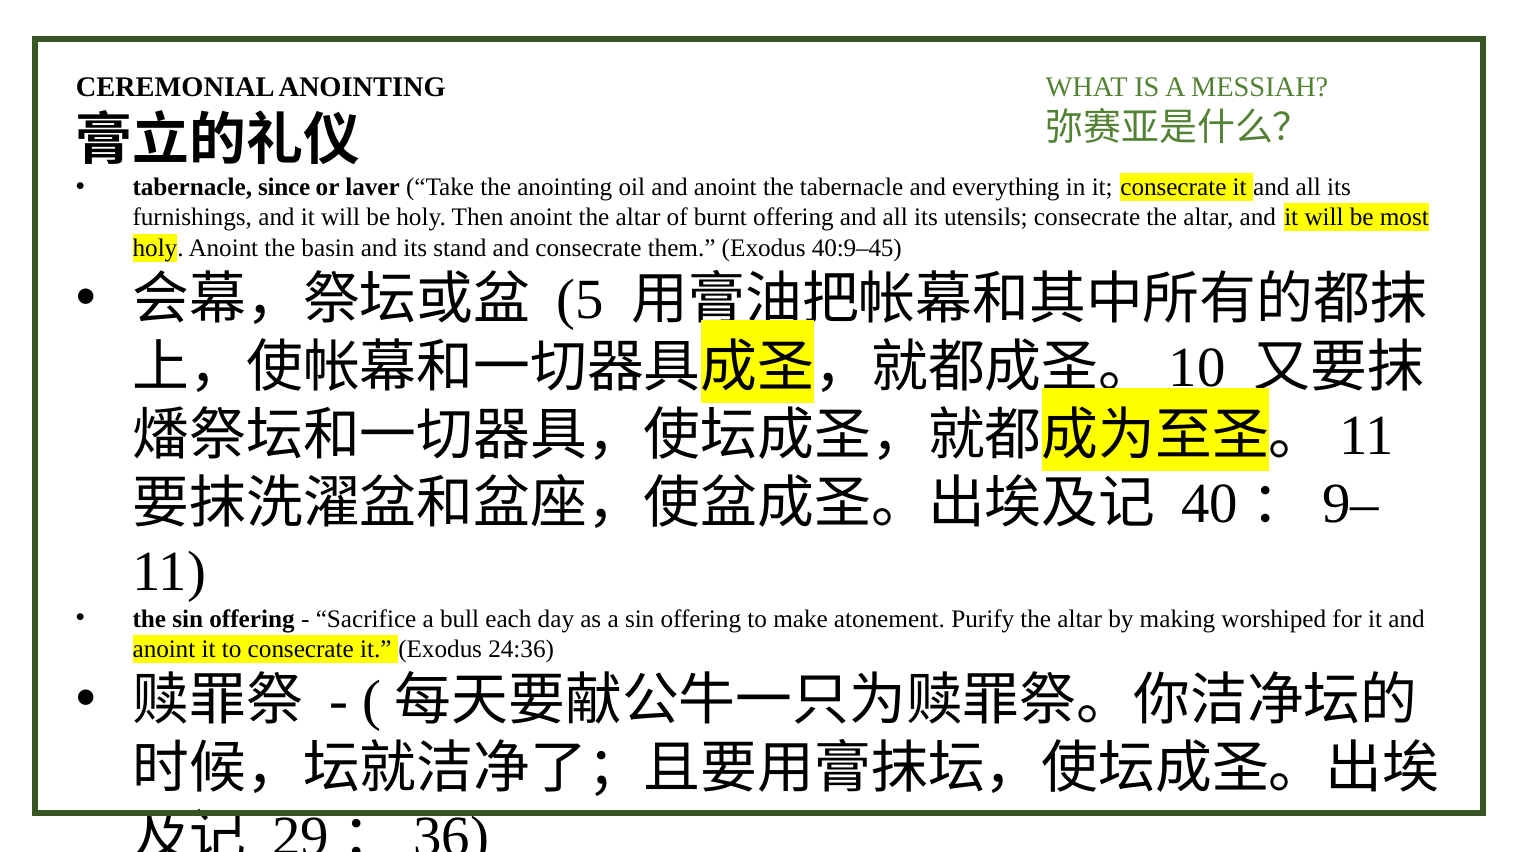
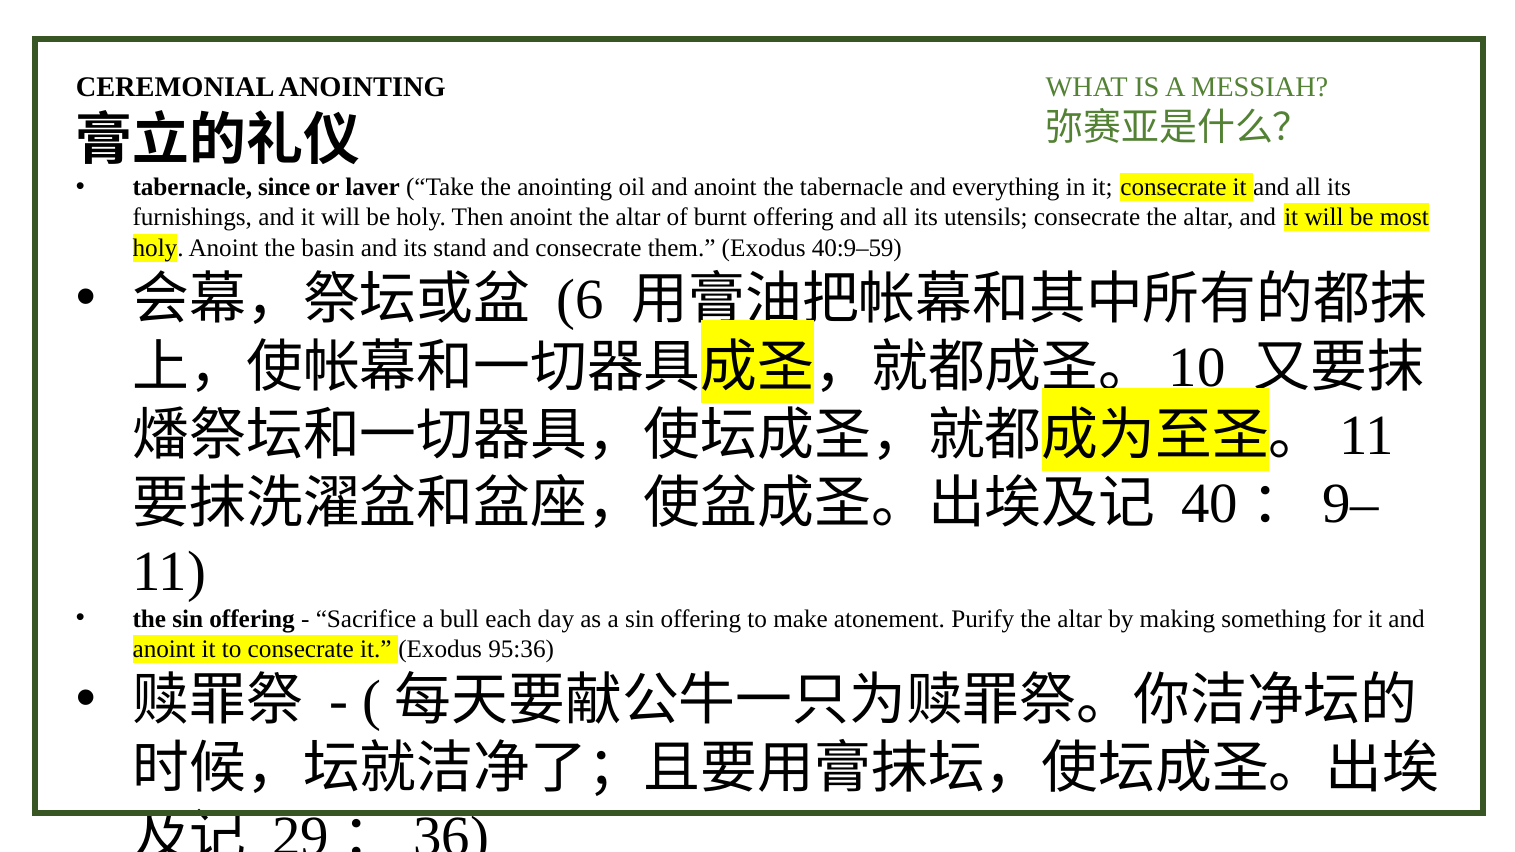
40:9–45: 40:9–45 -> 40:9–59 (857, 248)
5: 5 -> 6 (580, 299)
worshiped: worshiped -> something (1274, 619)
24:36: 24:36 -> 95:36 (521, 649)
